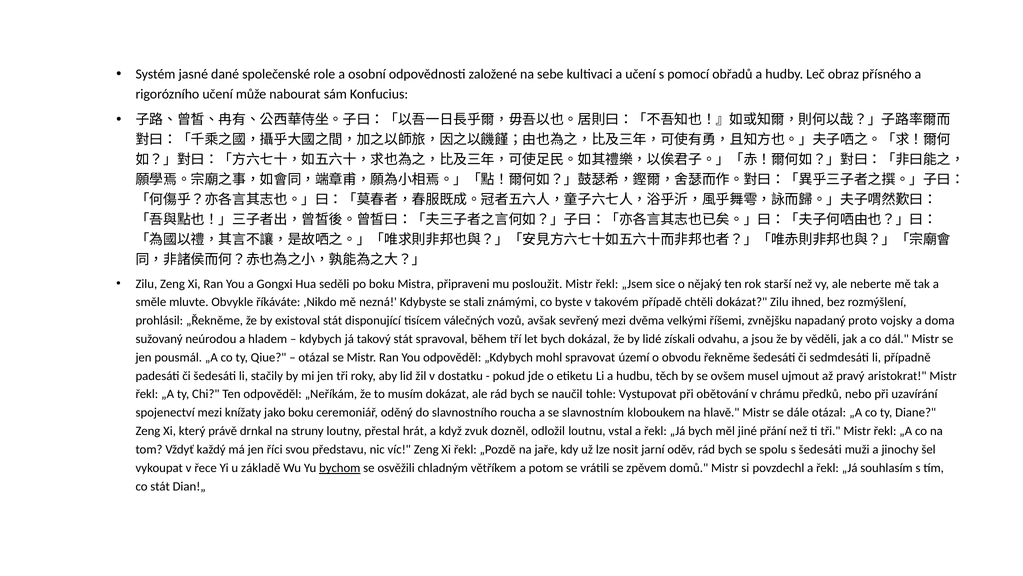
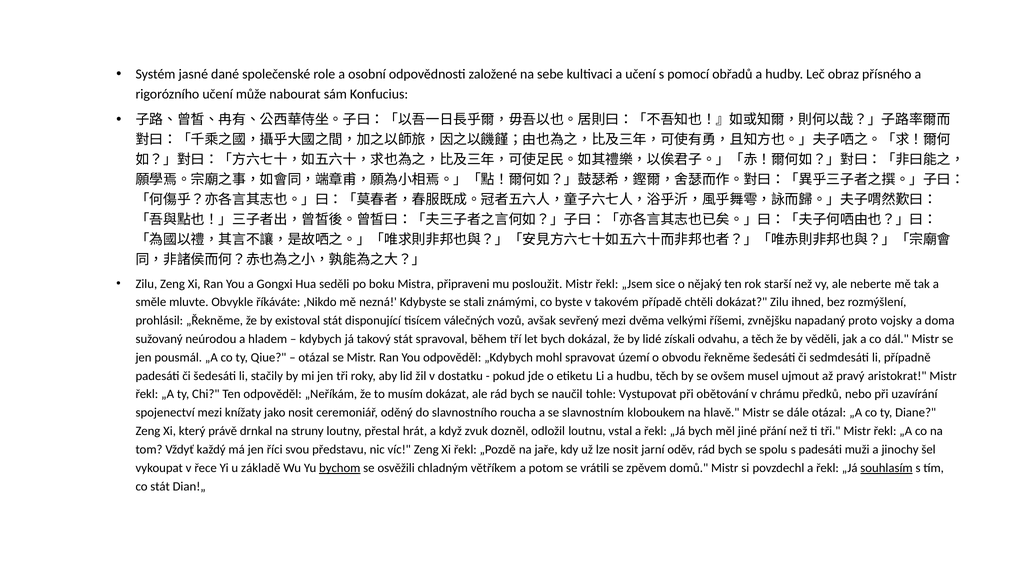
a jsou: jsou -> těch (762, 339)
jako boku: boku -> nosit (301, 412)
s šedesáti: šedesáti -> padesáti (820, 449)
souhlasím underline: none -> present (886, 467)
